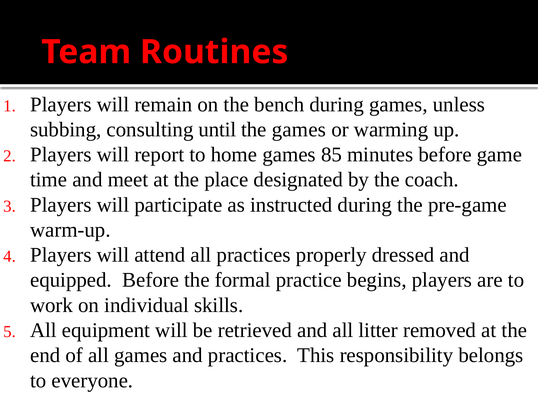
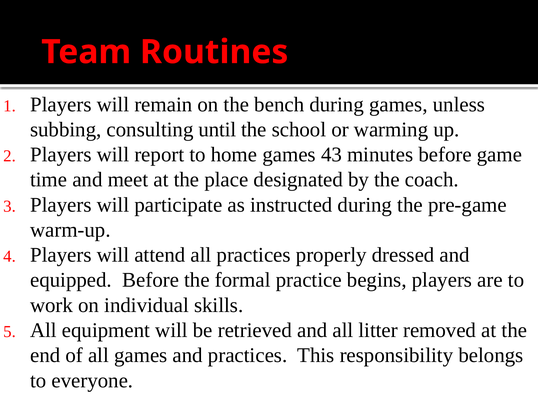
the games: games -> school (299, 130)
85: 85 -> 43 (331, 155)
